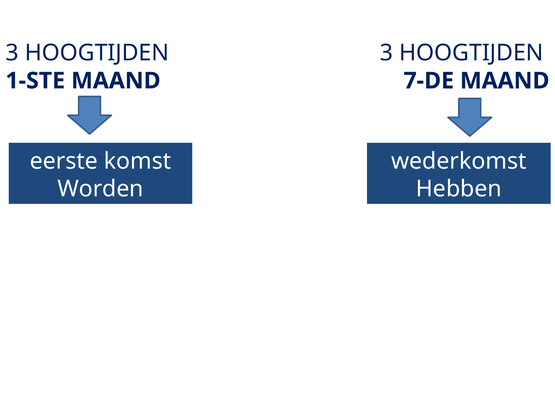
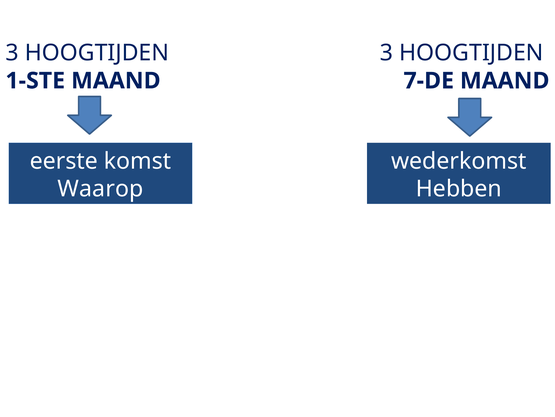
Worden: Worden -> Waarop (100, 189)
